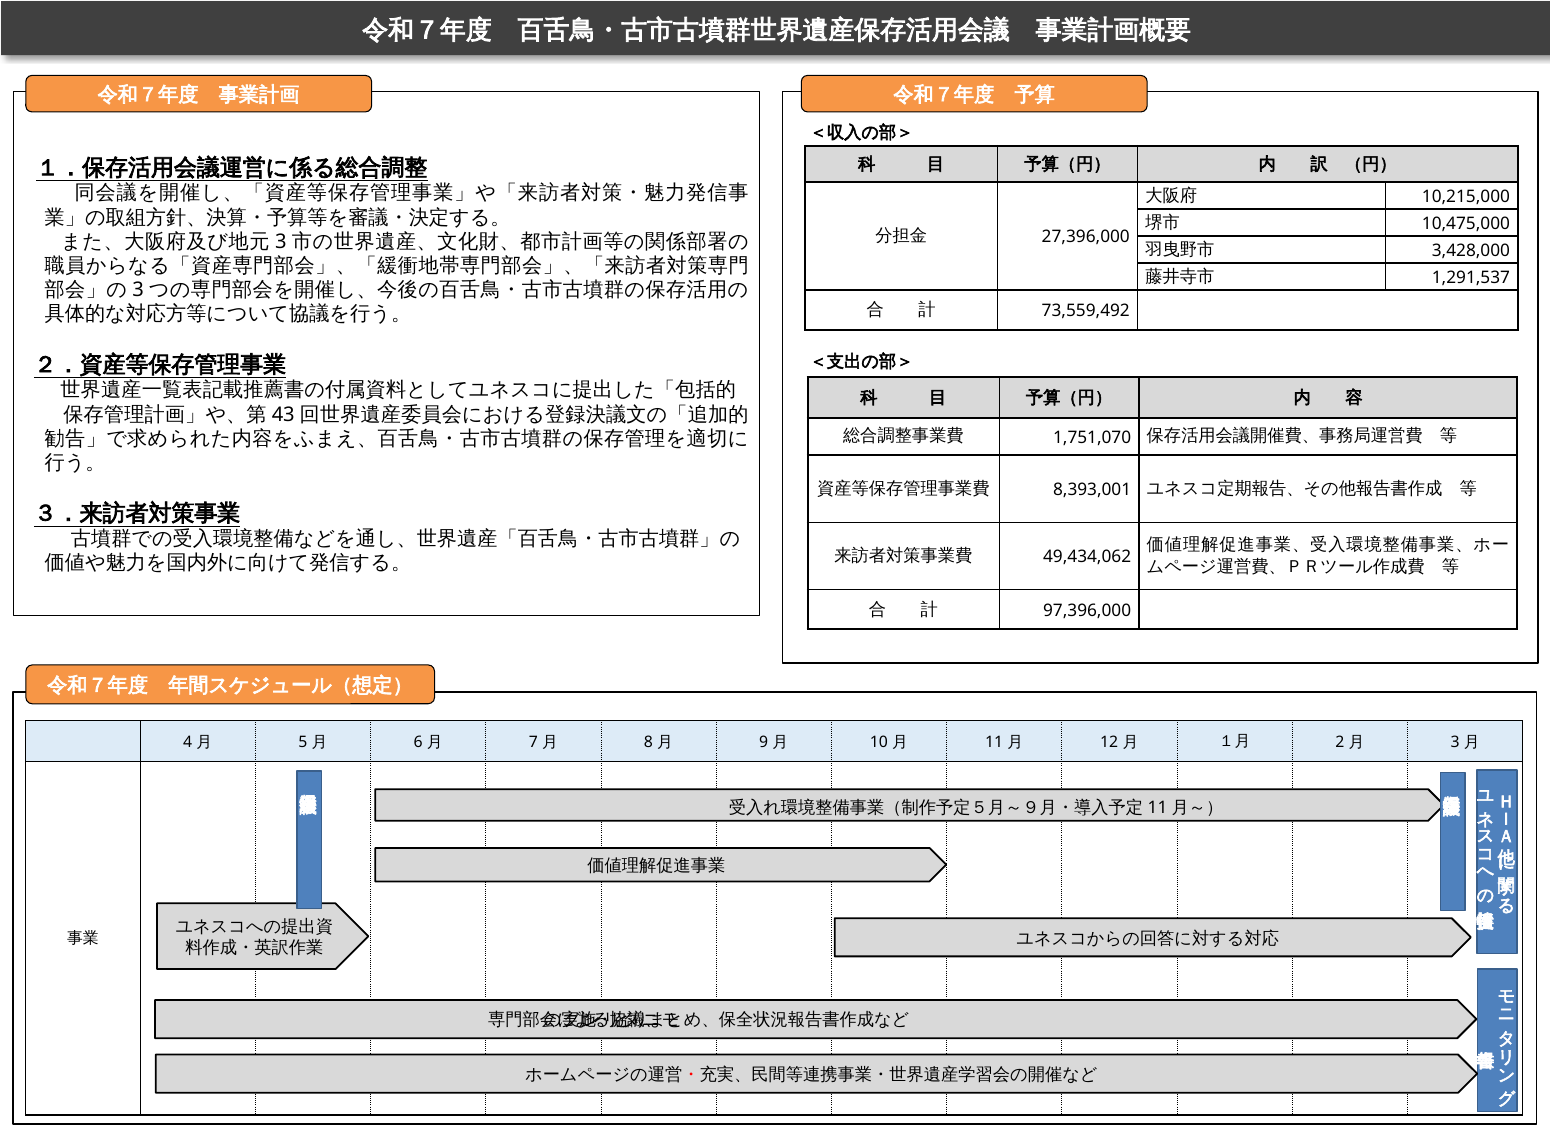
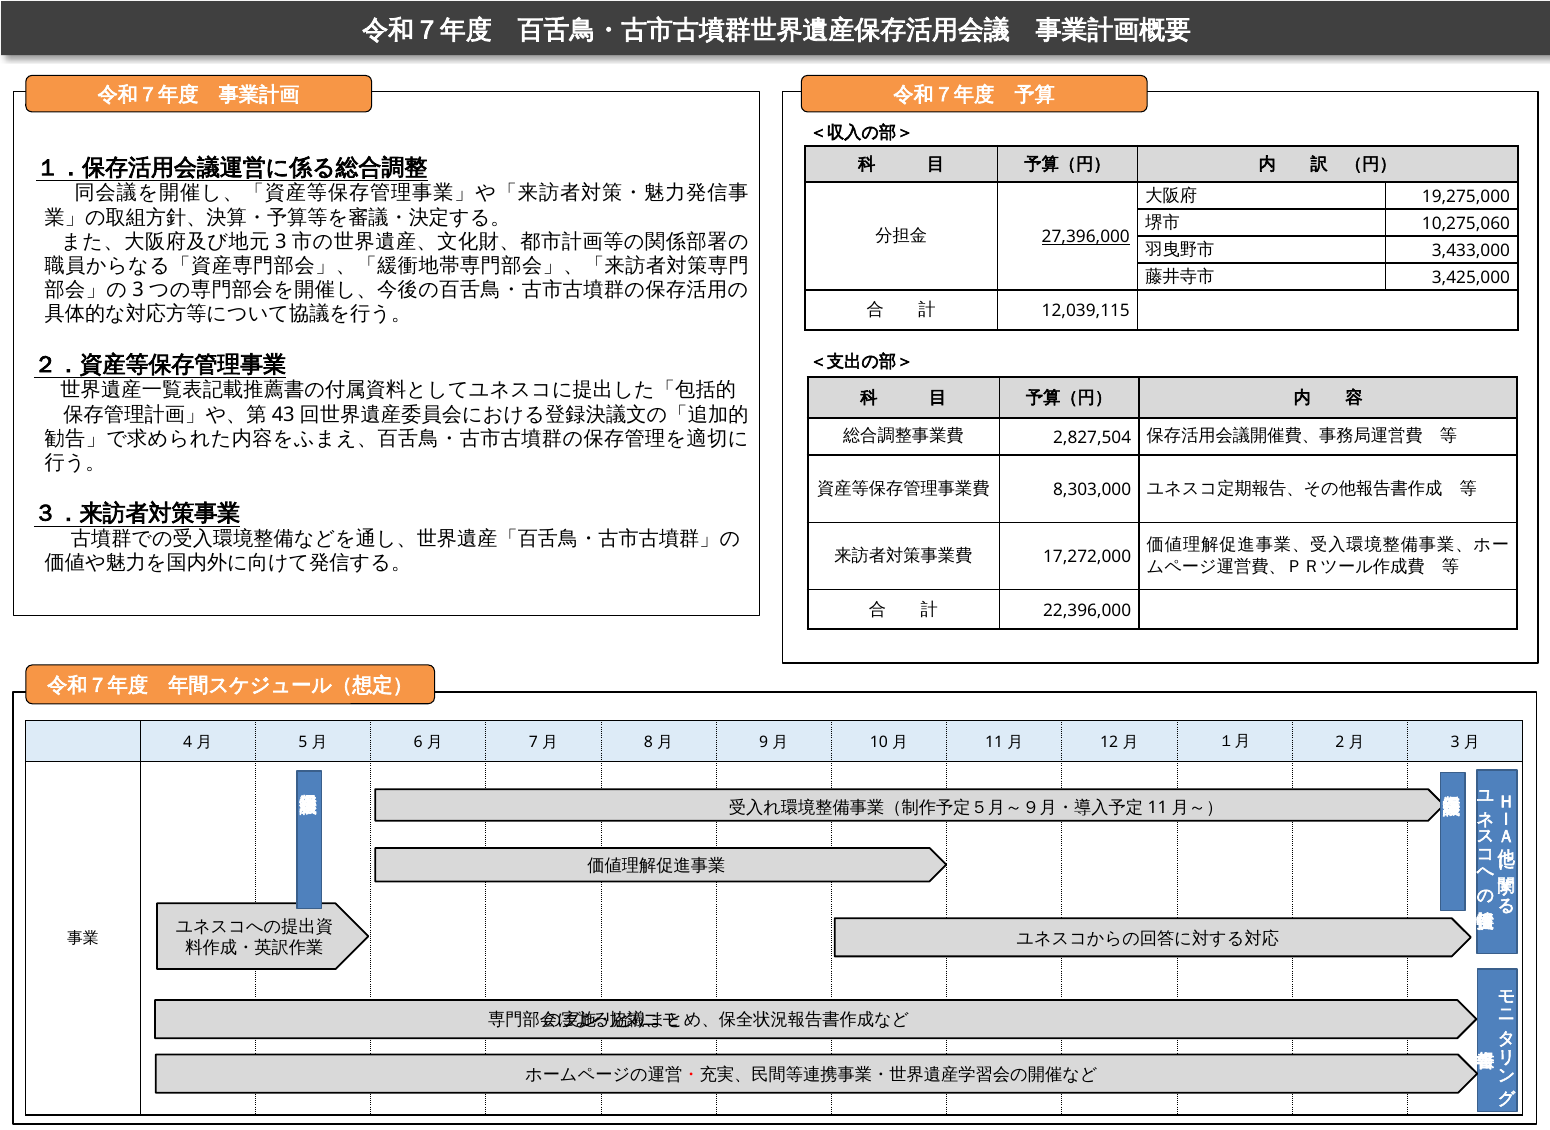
10,215,000: 10,215,000 -> 19,275,000 (1466, 197)
10,475,000: 10,475,000 -> 10,275,060 (1466, 224)
27,396,000 underline: none -> present (1086, 237)
3,428,000: 3,428,000 -> 3,433,000 (1471, 251)
1,291,537: 1,291,537 -> 3,425,000 (1471, 278)
73,559,492: 73,559,492 -> 12,039,115 (1086, 311)
1,751,070: 1,751,070 -> 2,827,504 (1092, 437)
8,393,001: 8,393,001 -> 8,303,000 (1092, 490)
49,434,062: 49,434,062 -> 17,272,000 (1087, 557)
97,396,000: 97,396,000 -> 22,396,000 (1087, 610)
